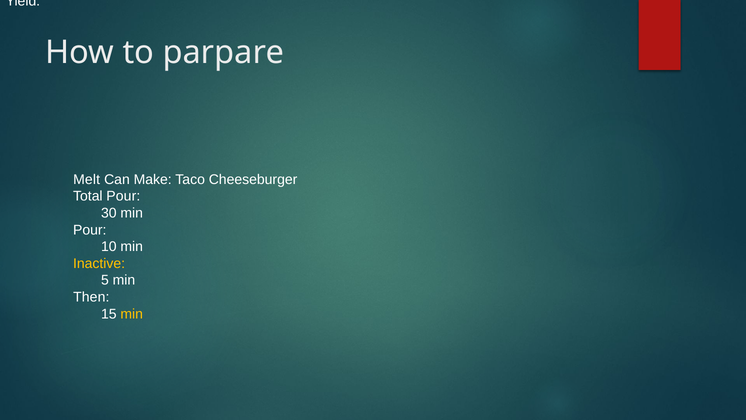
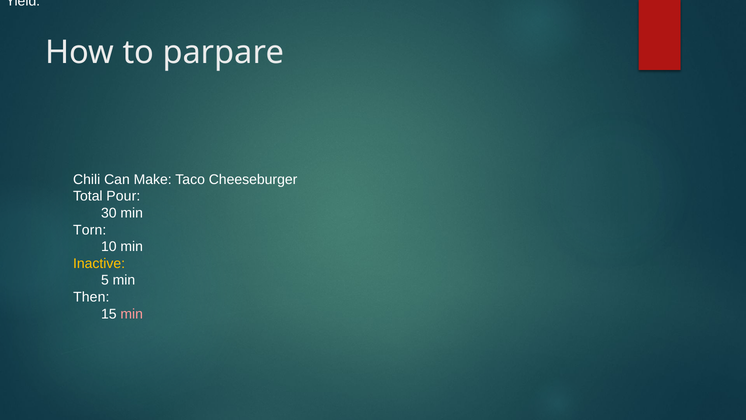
Melt: Melt -> Chili (87, 179)
Pour: Pour -> Torn (90, 230)
min colour: yellow -> pink (132, 314)
